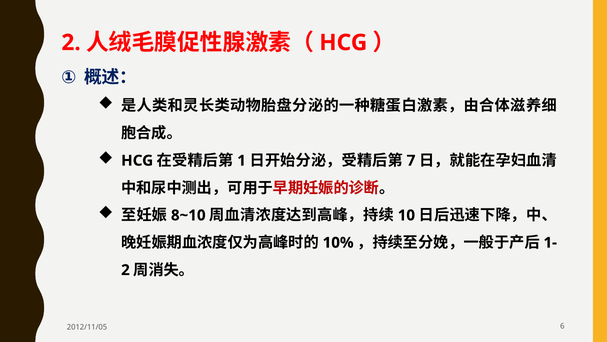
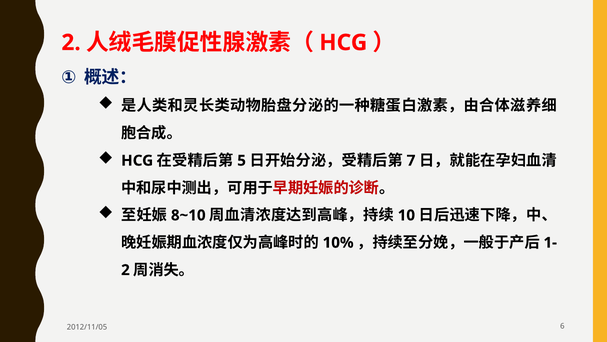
1: 1 -> 5 (242, 160)
